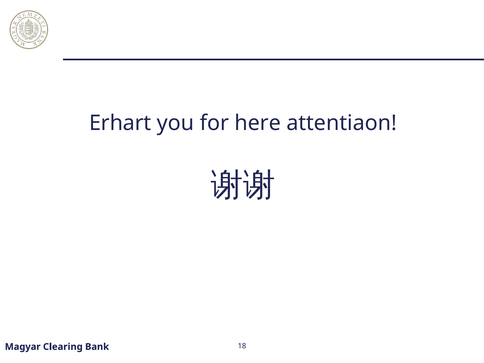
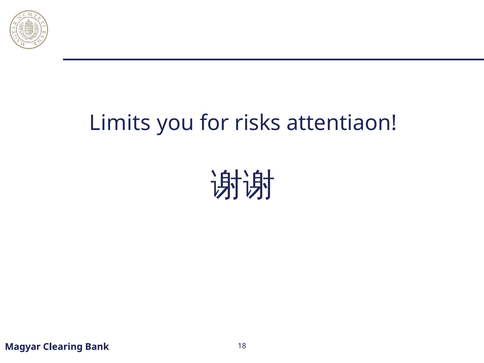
Erhart: Erhart -> Limits (120, 123)
here: here -> risks (258, 123)
